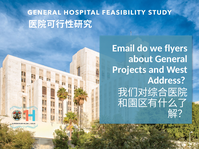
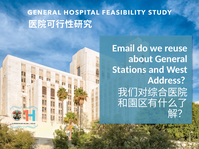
flyers: flyers -> reuse (176, 48)
Projects: Projects -> Stations (129, 70)
